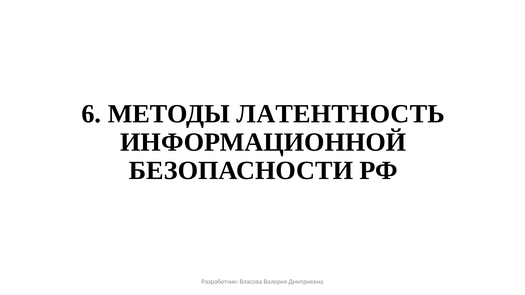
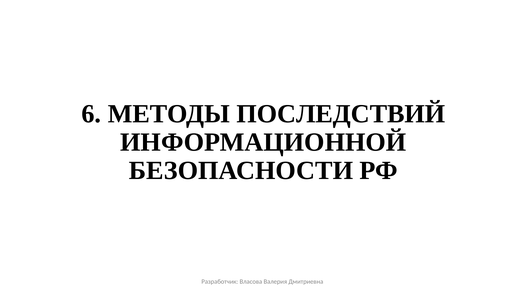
ЛАТЕНТНОСТЬ: ЛАТЕНТНОСТЬ -> ПОСЛЕДСТВИЙ (341, 114)
